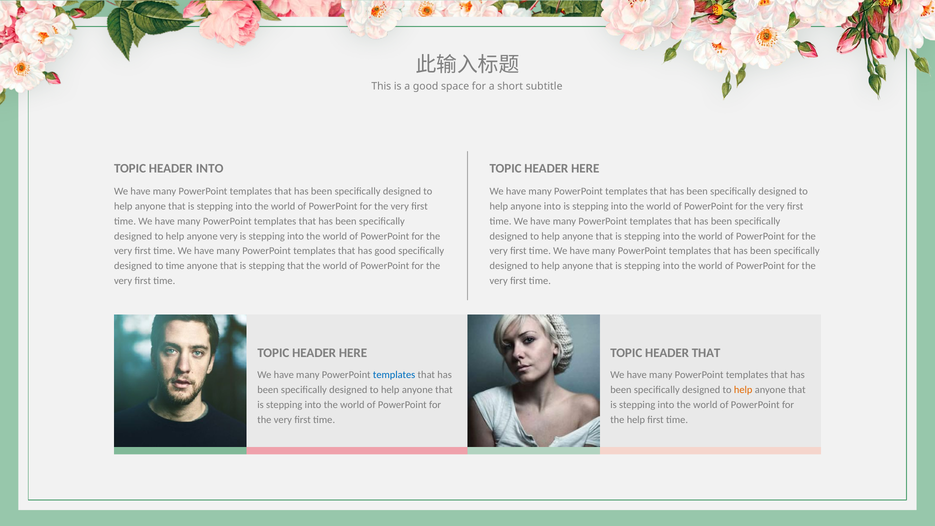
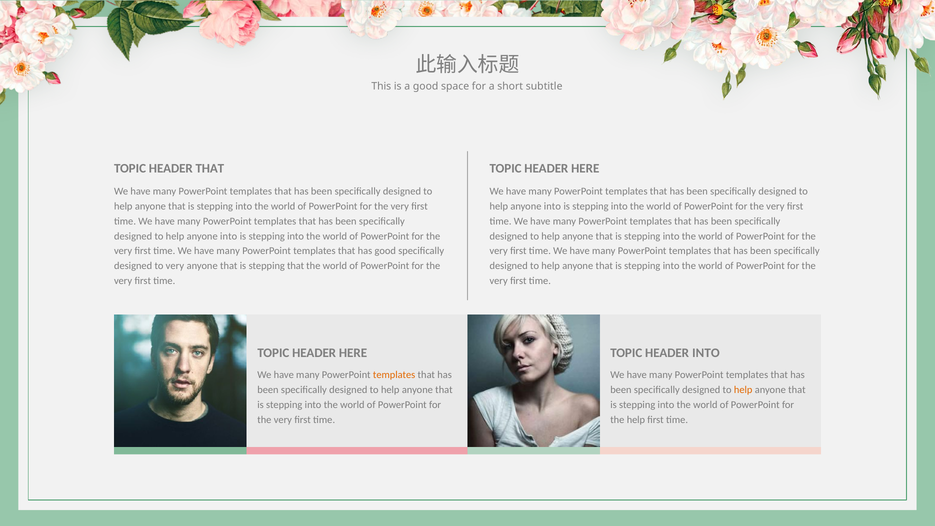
HEADER INTO: INTO -> THAT (210, 169)
very: very -> into (229, 236)
to time: time -> very (175, 266)
HEADER THAT: THAT -> INTO (706, 353)
templates colour: blue -> orange (394, 375)
